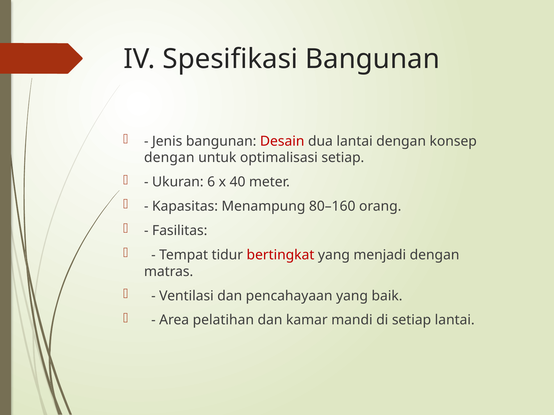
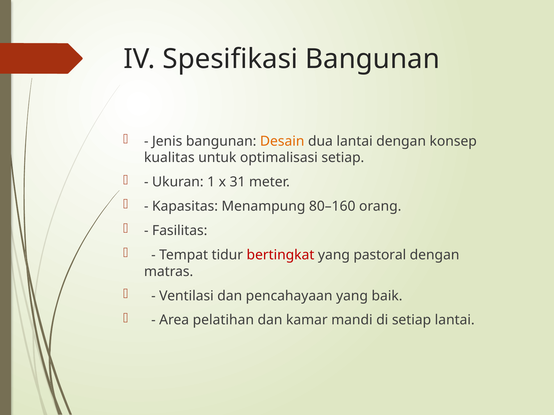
Desain colour: red -> orange (282, 141)
dengan: dengan -> kualitas (169, 158)
6: 6 -> 1 (211, 182)
40: 40 -> 31 (238, 182)
menjadi: menjadi -> pastoral (380, 255)
